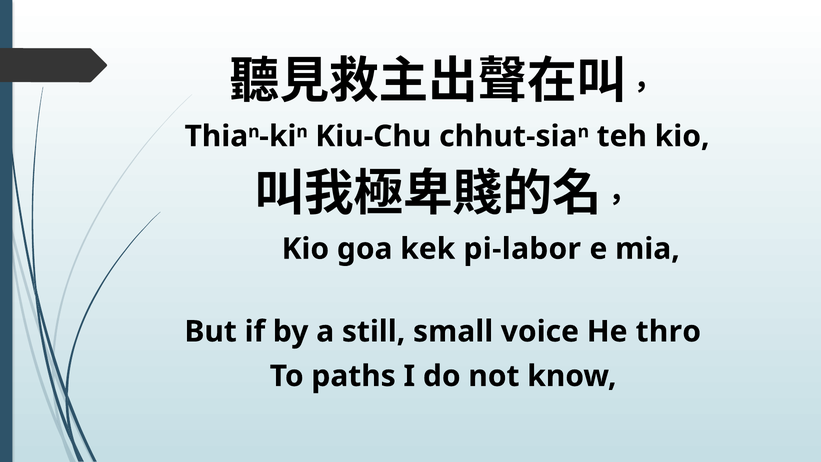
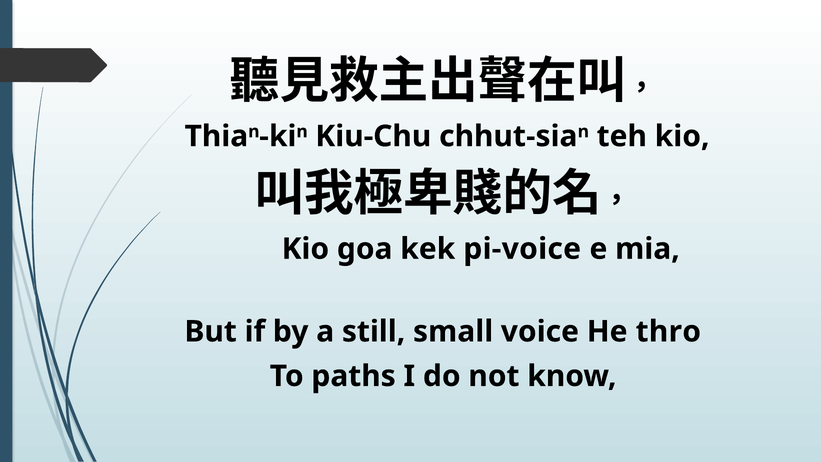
pi-labor: pi-labor -> pi-voice (522, 249)
